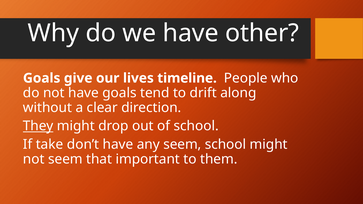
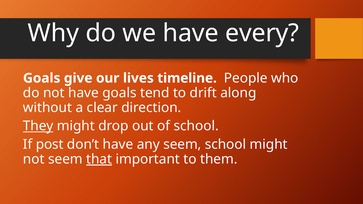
other: other -> every (262, 33)
take: take -> post (50, 145)
that underline: none -> present (99, 159)
